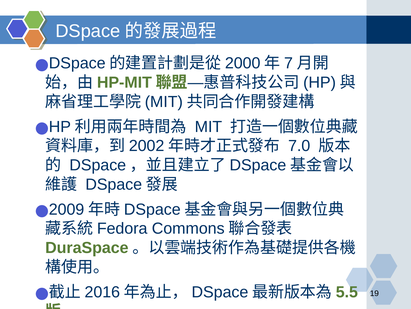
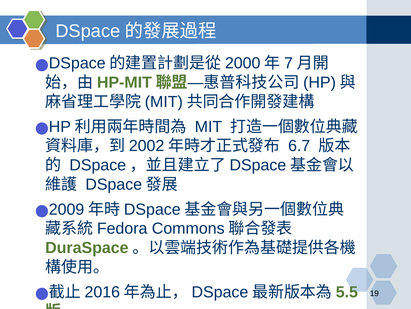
7.0: 7.0 -> 6.7 (299, 146)
